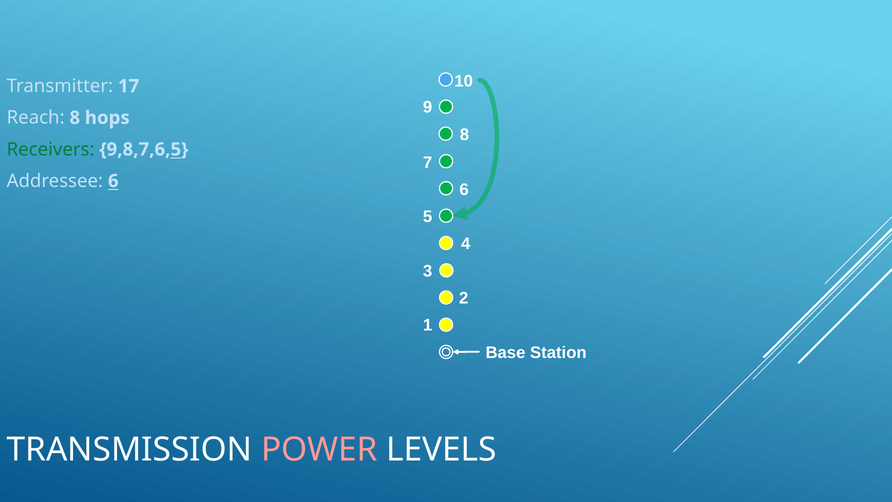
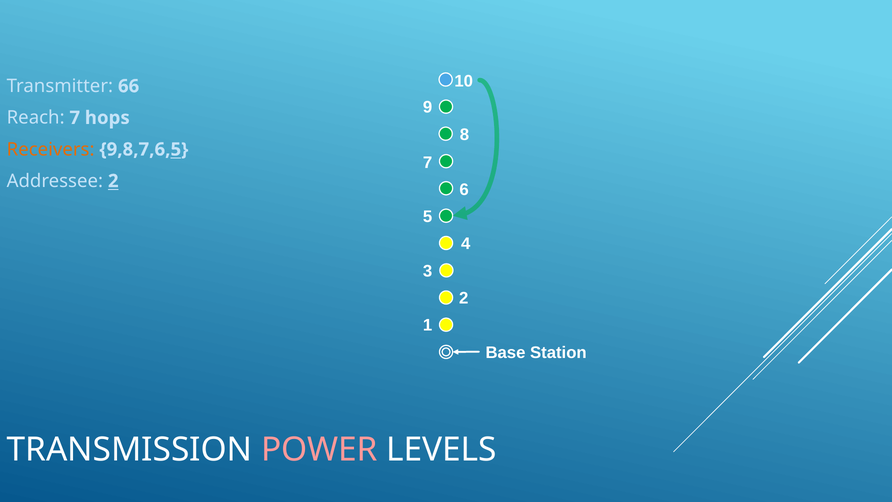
17: 17 -> 66 (129, 86)
Reach 8: 8 -> 7 (75, 118)
Receivers colour: green -> orange (51, 149)
Addressee 6: 6 -> 2 (113, 181)
